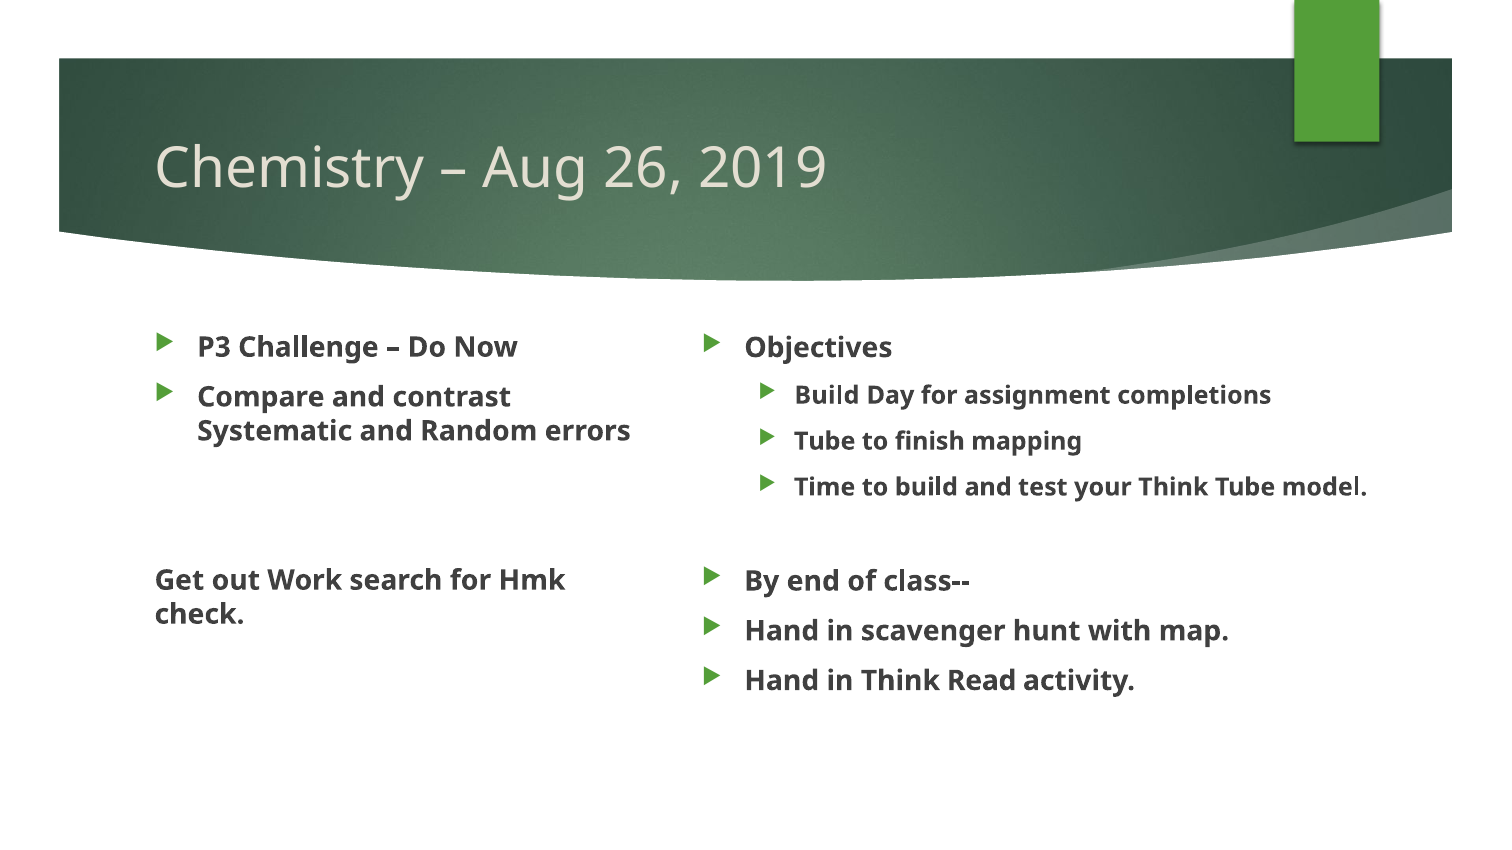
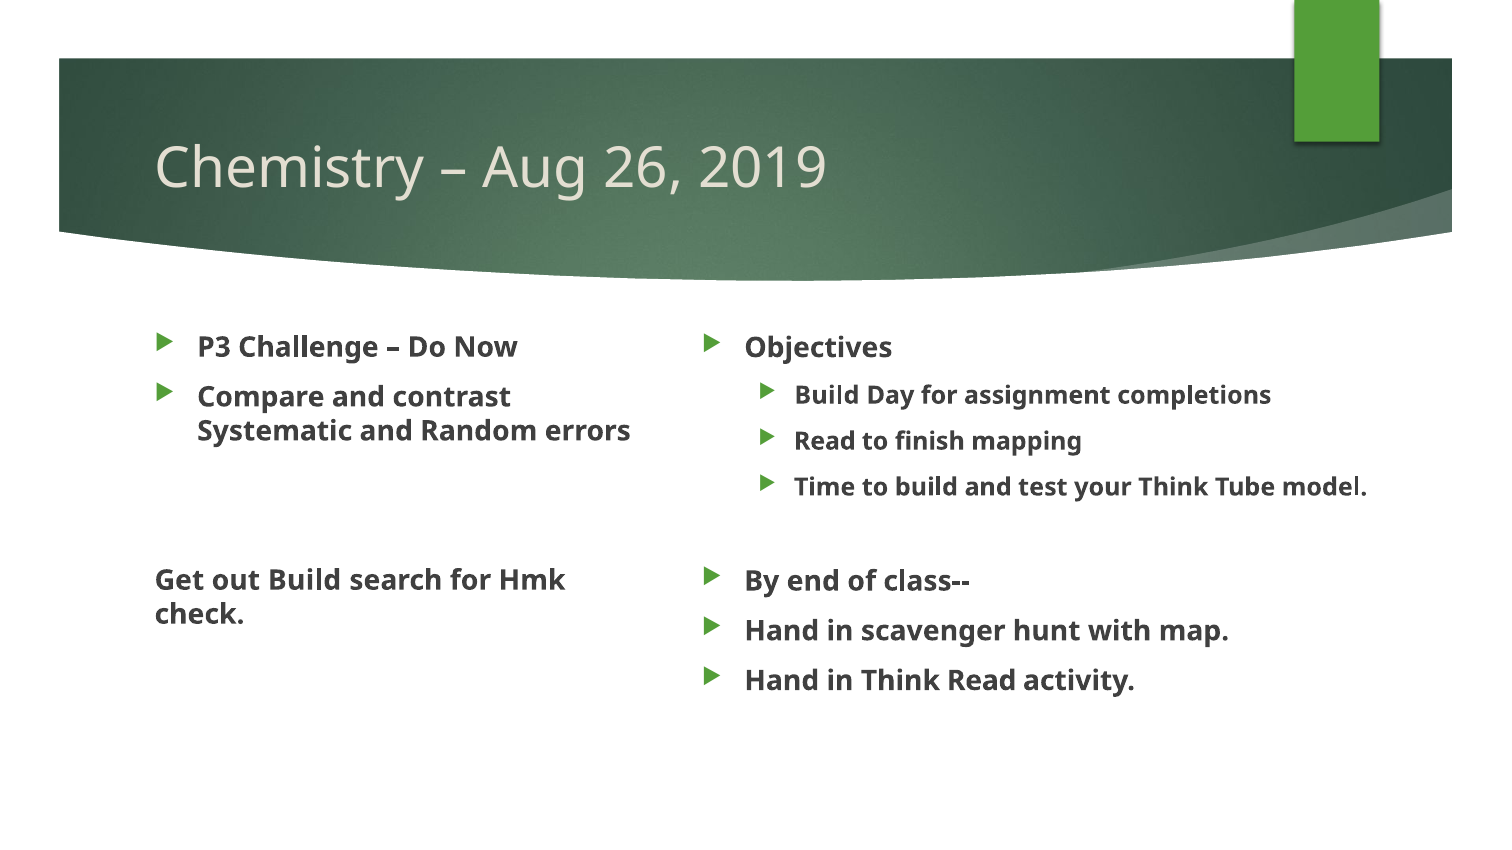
Tube: Tube -> Read (825, 442)
out Work: Work -> Build (304, 581)
